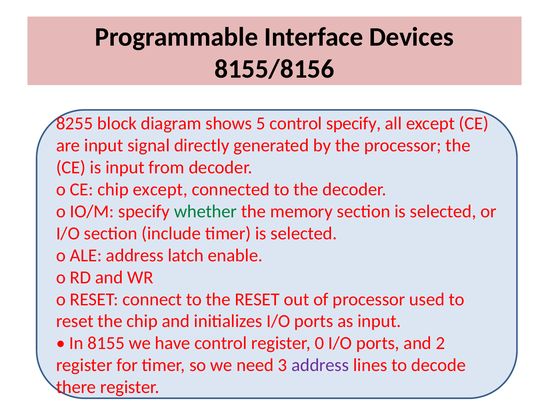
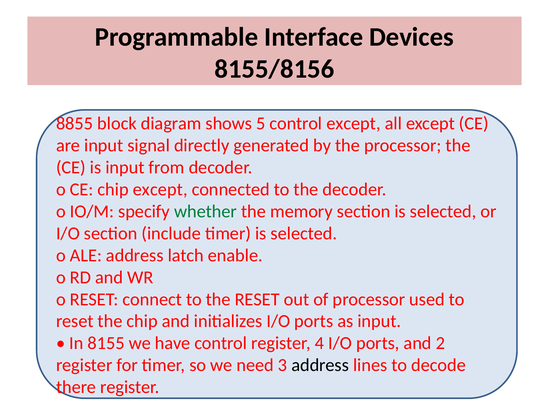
8255: 8255 -> 8855 (75, 123)
control specify: specify -> except (353, 123)
0: 0 -> 4 (319, 343)
address colour: purple -> black (320, 365)
